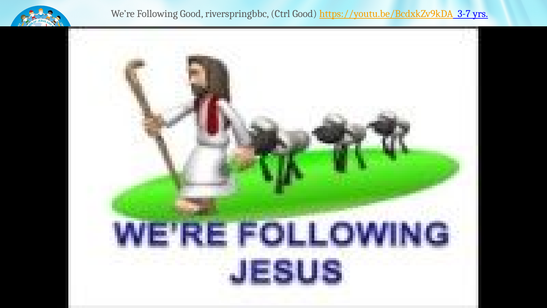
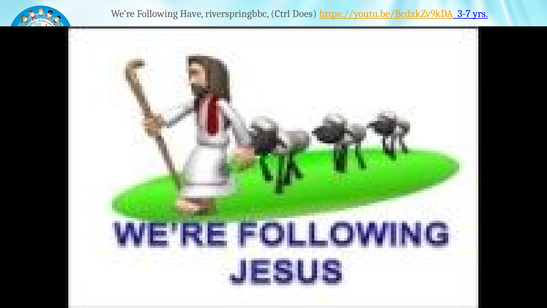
Following Good: Good -> Have (192, 14)
Ctrl Good: Good -> Does (305, 14)
